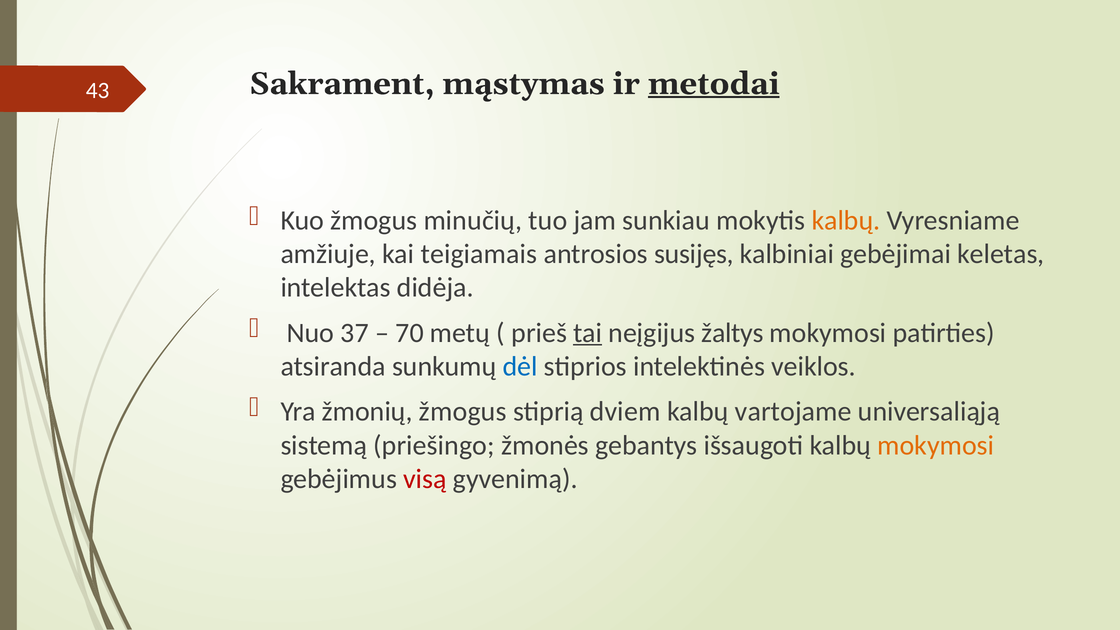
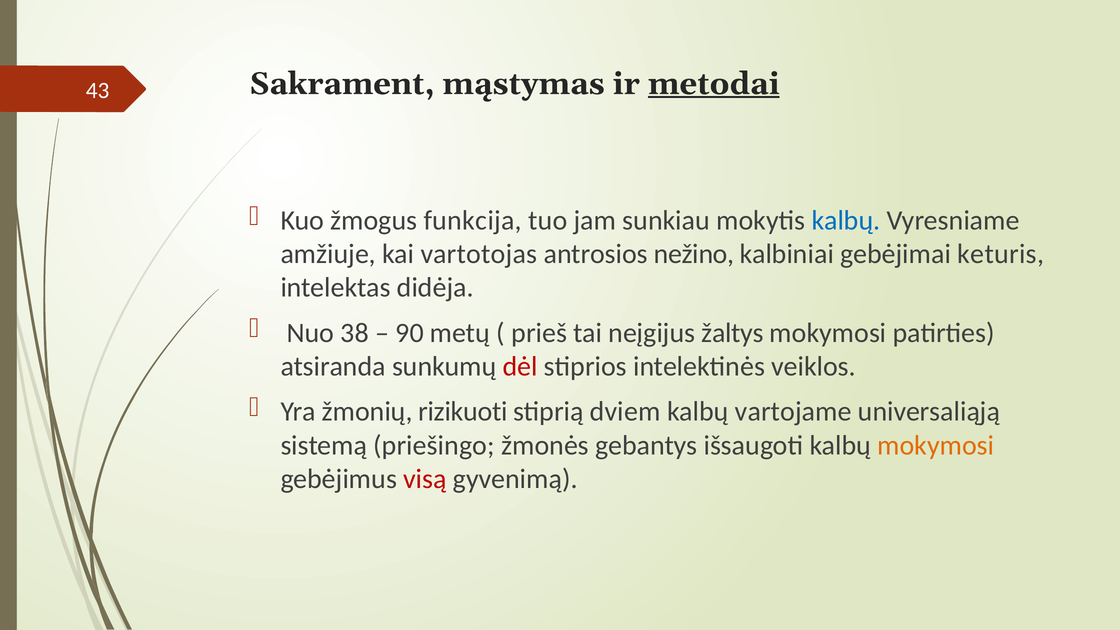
minučių: minučių -> funkcija (473, 220)
kalbų colour: orange -> blue (846, 220)
teigiamais: teigiamais -> vartotojas (479, 254)
susijęs: susijęs -> nežino (694, 254)
keletas: keletas -> keturis (1001, 254)
37: 37 -> 38 (355, 333)
70: 70 -> 90 (410, 333)
tai underline: present -> none (588, 333)
dėl colour: blue -> red (520, 366)
žmonių žmogus: žmogus -> rizikuoti (463, 412)
